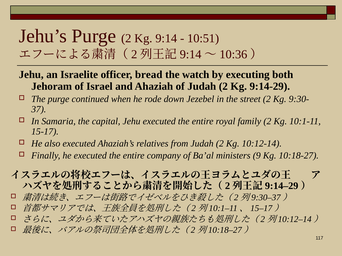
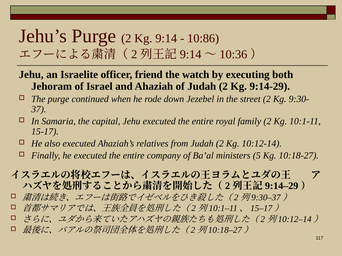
10:51: 10:51 -> 10:86 (203, 38)
bread: bread -> friend (149, 75)
9: 9 -> 5 (257, 156)
